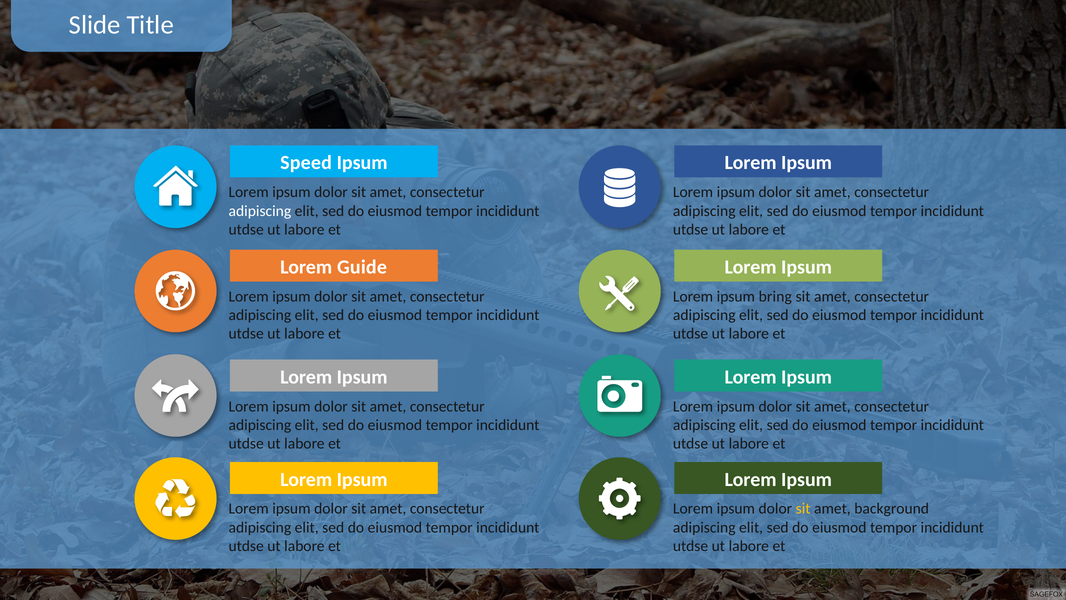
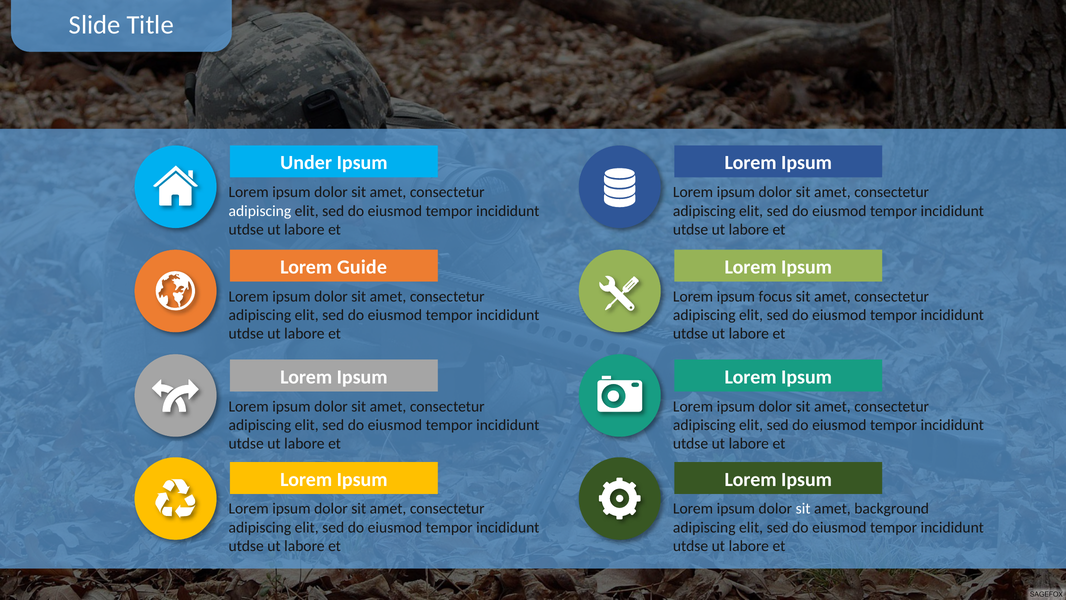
Speed: Speed -> Under (306, 163)
bring: bring -> focus (775, 296)
sit colour: yellow -> white (803, 509)
